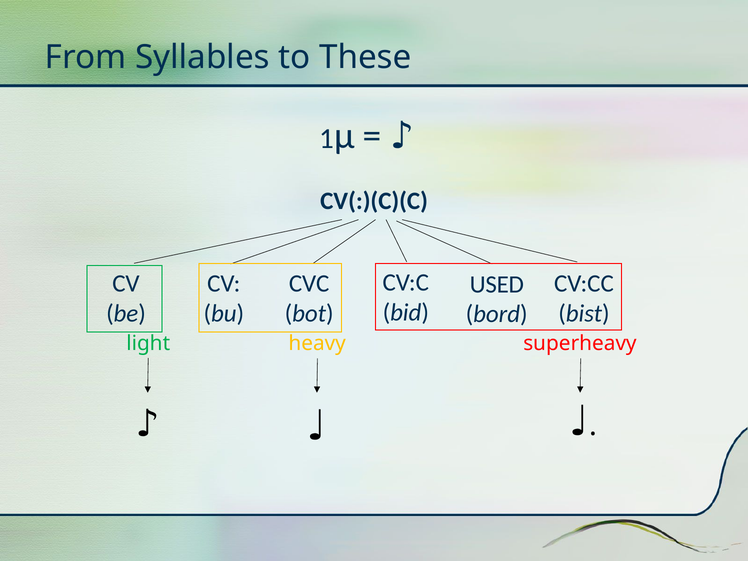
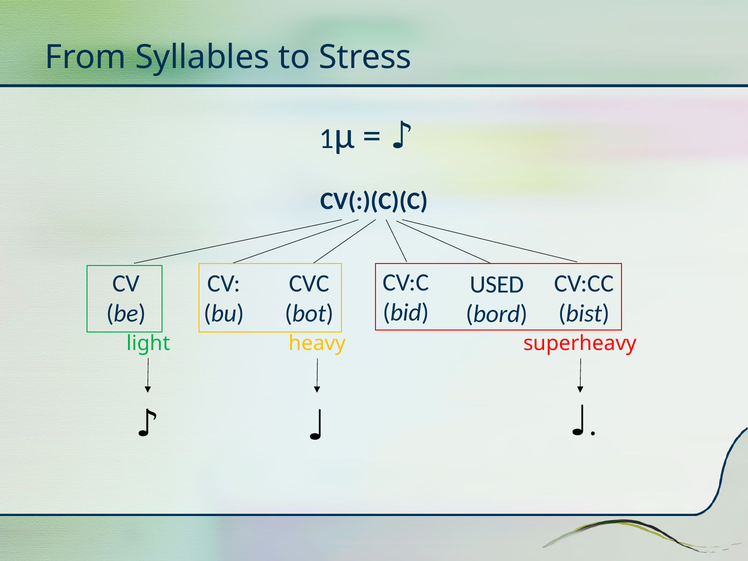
These: These -> Stress (365, 57)
